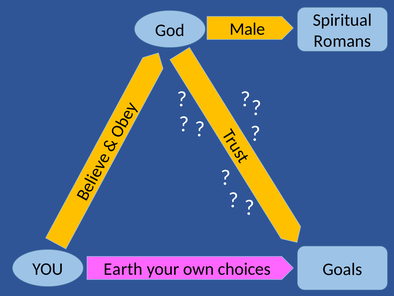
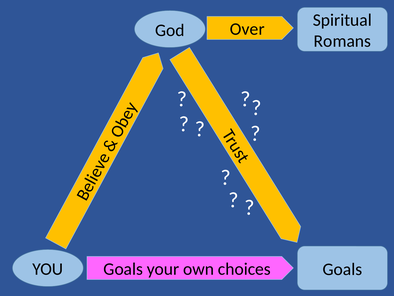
Male: Male -> Over (247, 29)
Earth: Earth -> Goals (123, 269)
